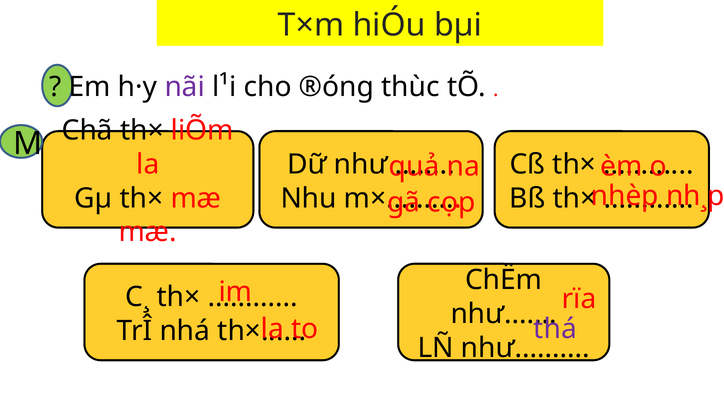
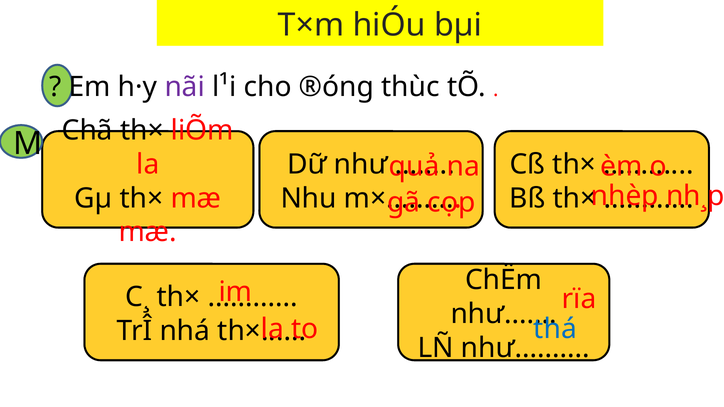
thá colour: purple -> blue (555, 329)
